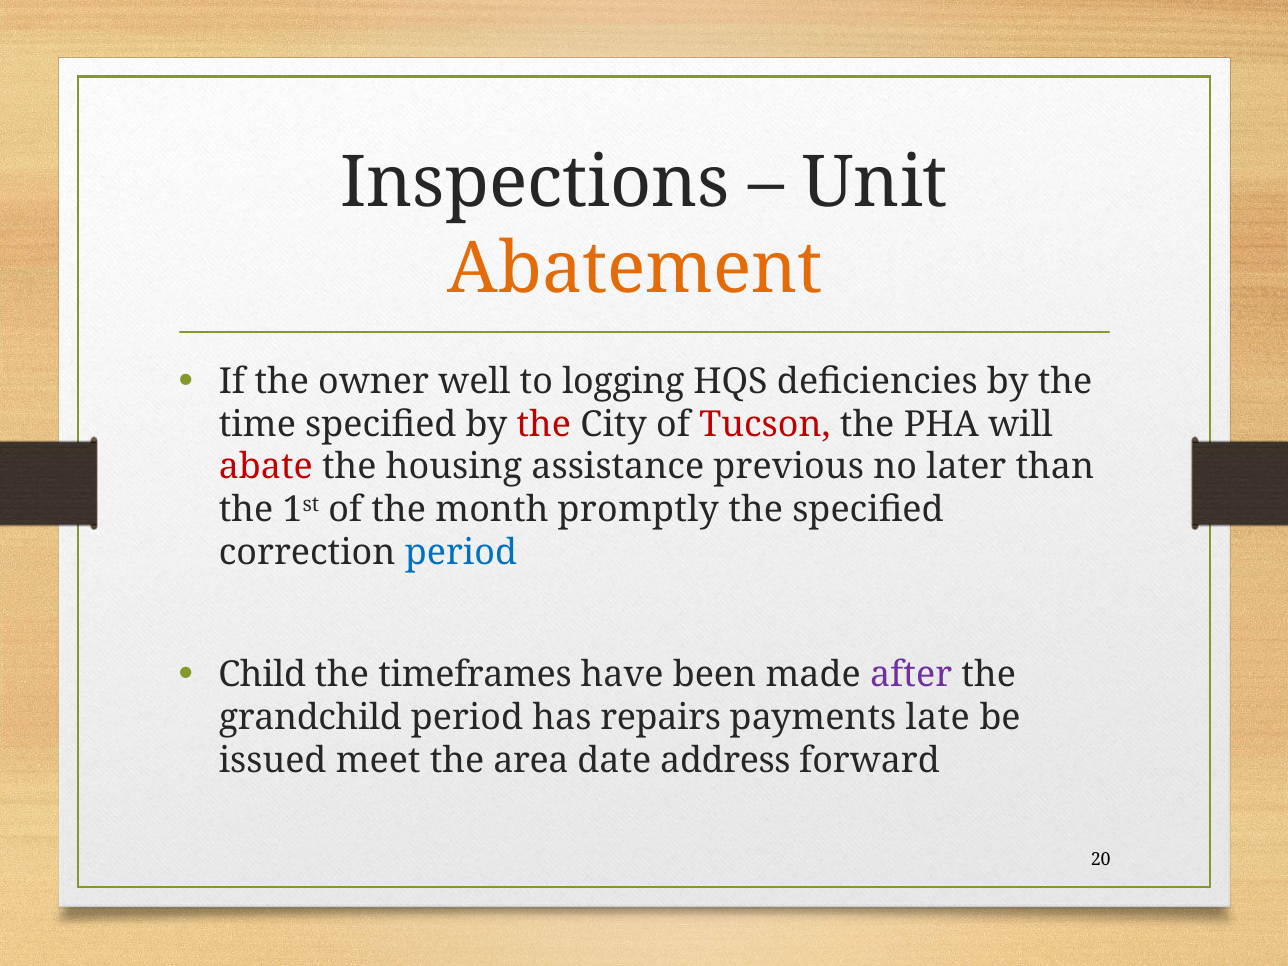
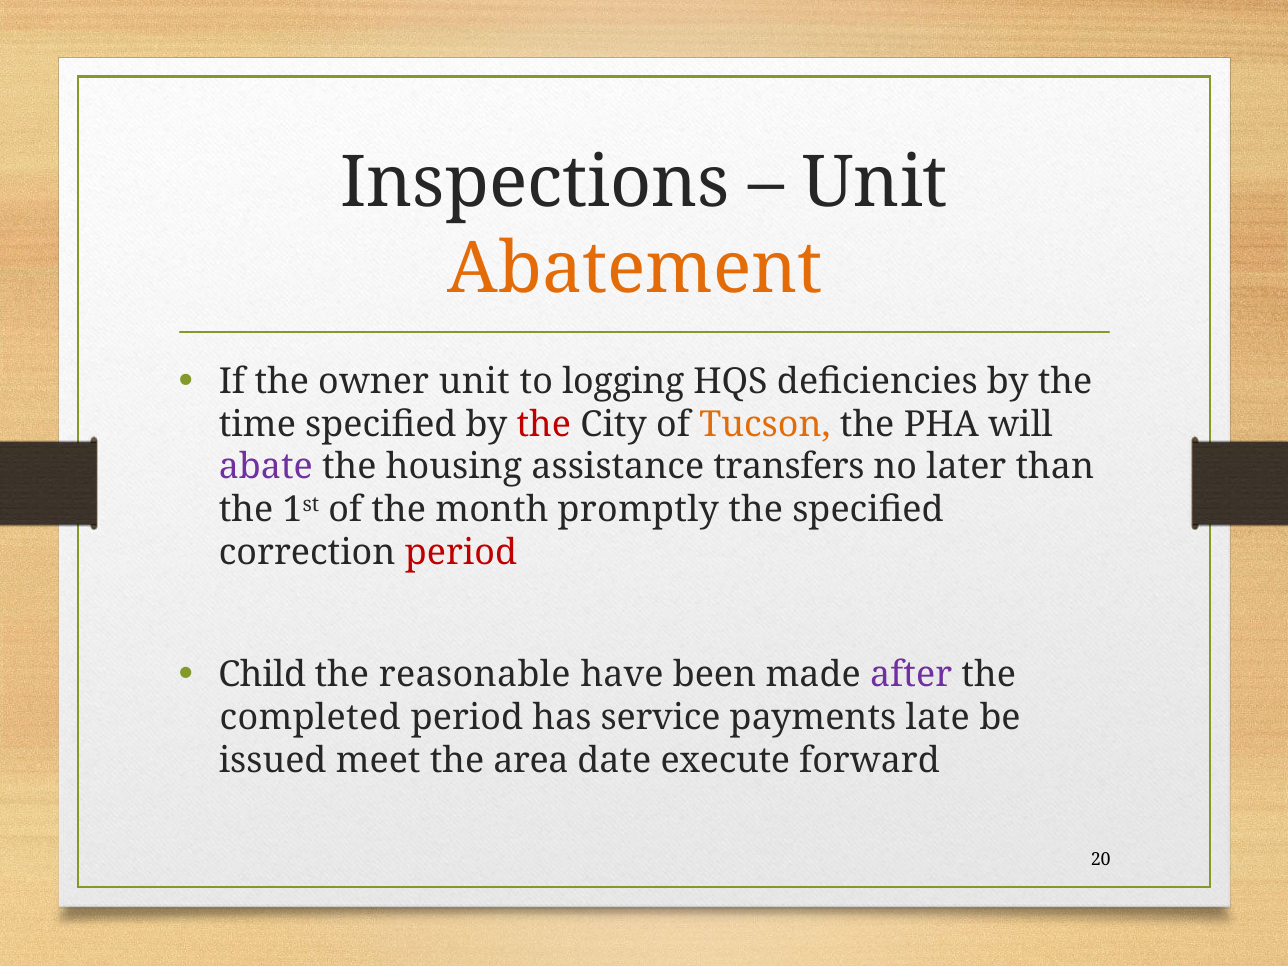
owner well: well -> unit (474, 381)
Tucson colour: red -> orange (765, 424)
abate colour: red -> purple (266, 467)
previous: previous -> transfers (789, 467)
period colour: blue -> red (461, 553)
timeframes: timeframes -> reasonable (475, 675)
grandchild: grandchild -> completed (310, 718)
repairs: repairs -> service (661, 718)
address: address -> execute (725, 761)
